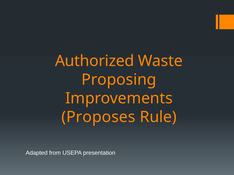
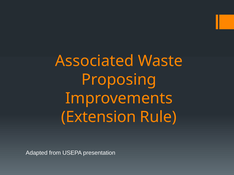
Authorized: Authorized -> Associated (94, 61)
Proposes: Proposes -> Extension (99, 117)
